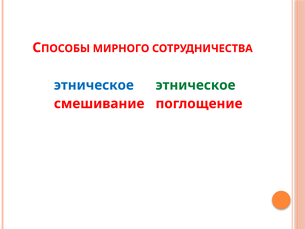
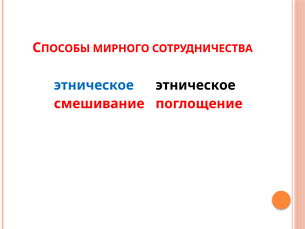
этническое colour: green -> black (196, 85)
